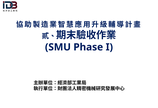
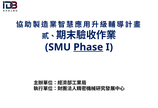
Phase underline: none -> present (88, 47)
